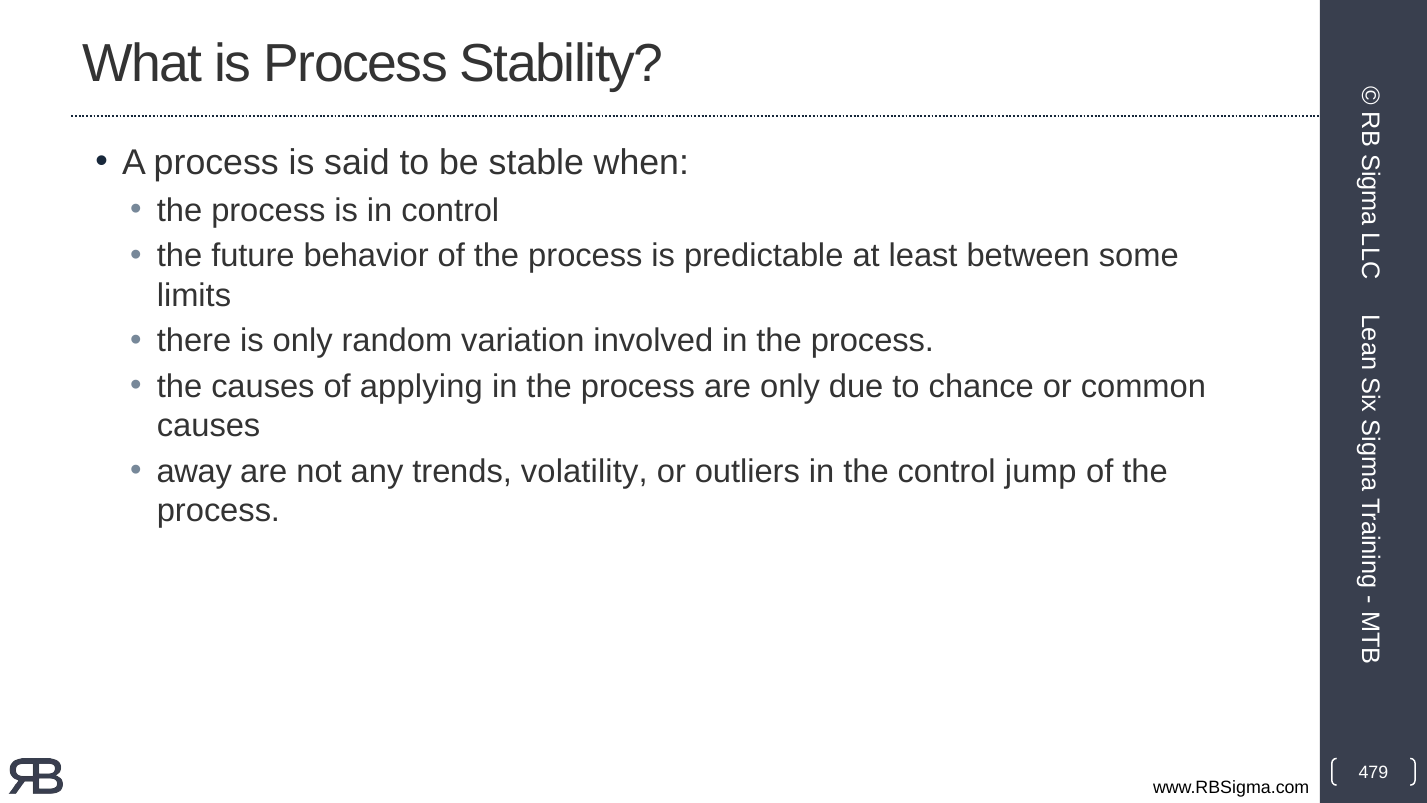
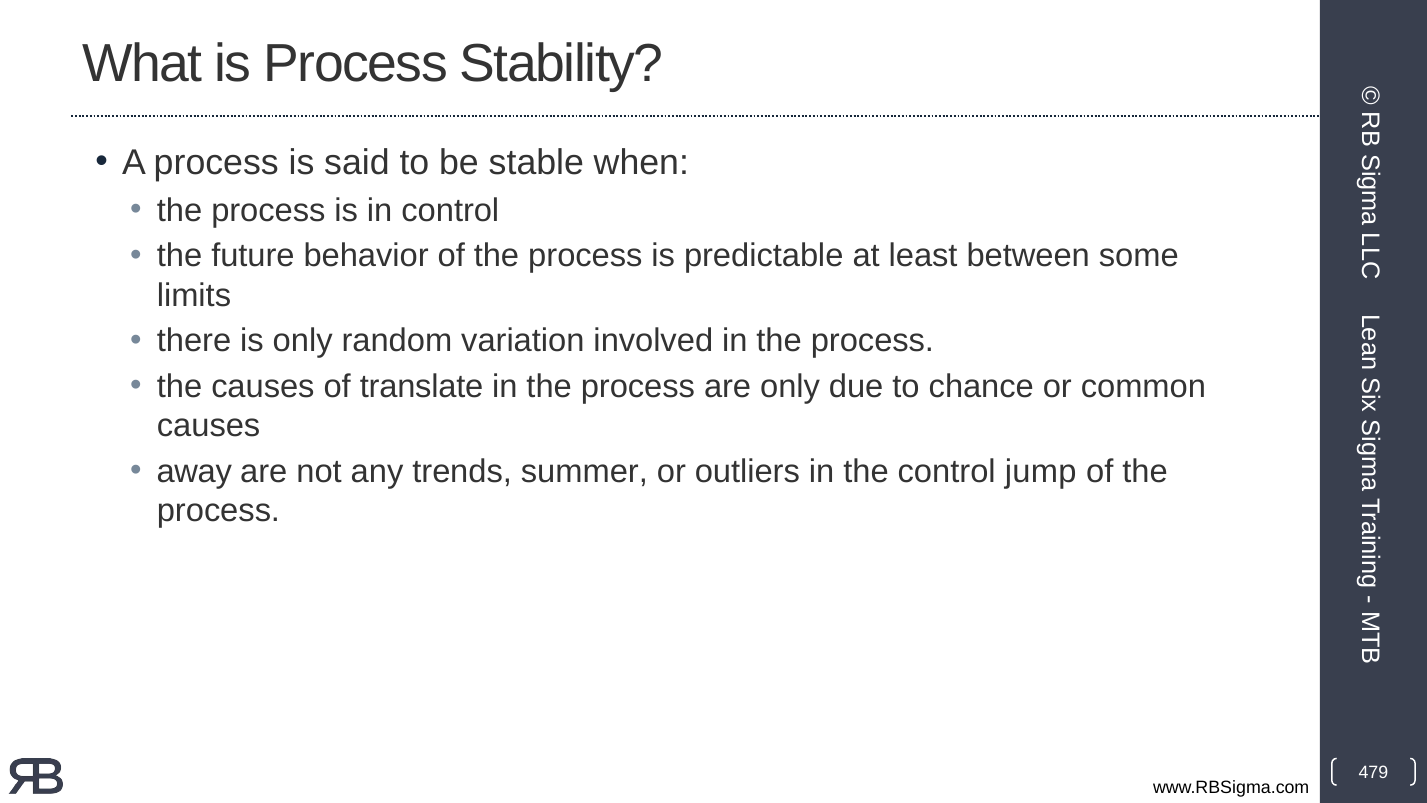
applying: applying -> translate (422, 387)
volatility: volatility -> summer (584, 472)
